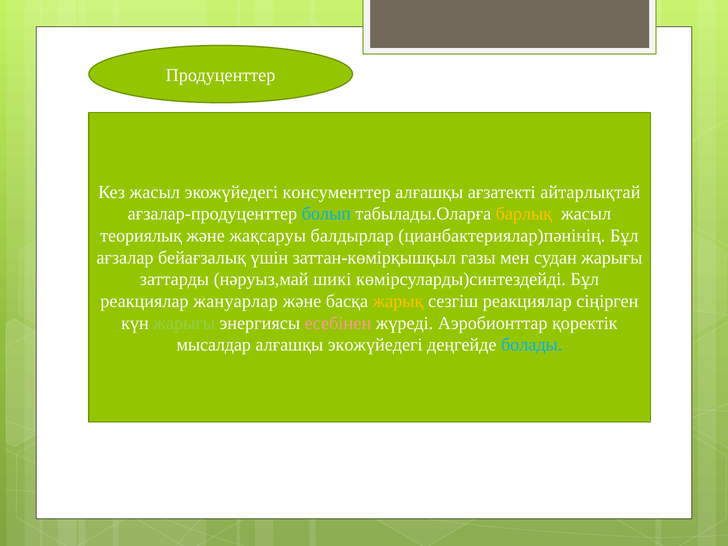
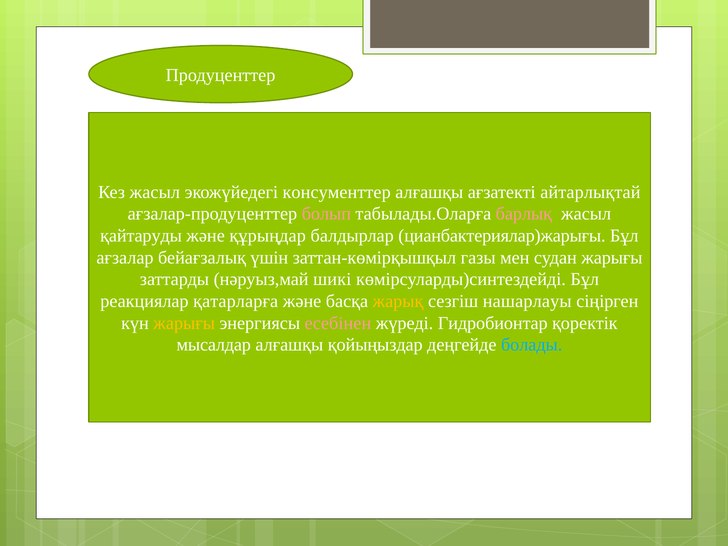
болып colour: light blue -> pink (326, 214)
барлық colour: yellow -> pink (524, 214)
теориялық: теориялық -> қайтаруды (141, 236)
жақсаруы: жақсаруы -> құрыңдар (268, 236)
цианбактериялар)пәнінің: цианбактериялар)пәнінің -> цианбактериялар)жарығы (502, 236)
жануарлар: жануарлар -> қатарларға (236, 301)
сезгіш реакциялар: реакциялар -> нашарлауы (527, 301)
жарығы colour: light green -> yellow (184, 323)
Аэробионттар: Аэробионттар -> Гидробионтар (493, 323)
алғашқы экожүйедегі: экожүйедегі -> қойыңыздар (375, 345)
